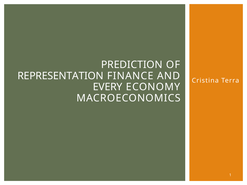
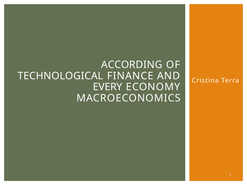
PREDICTION: PREDICTION -> ACCORDING (132, 65)
REPRESENTATION: REPRESENTATION -> TECHNOLOGICAL (60, 76)
